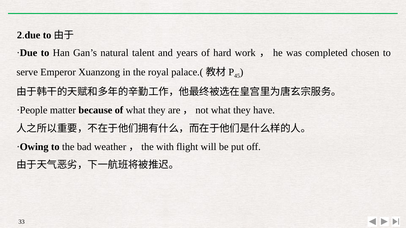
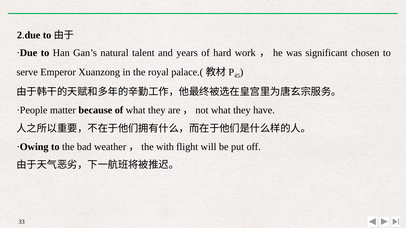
completed: completed -> significant (327, 53)
